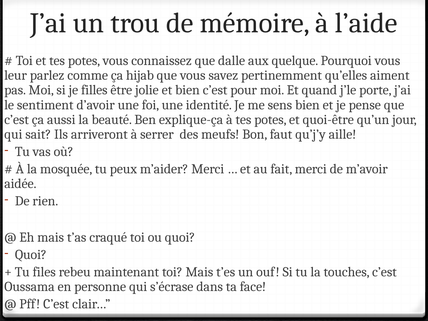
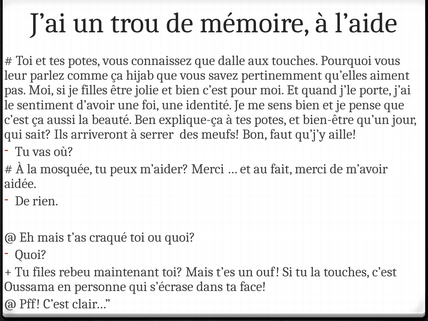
aux quelque: quelque -> touches (295, 61)
quoi-être: quoi-être -> bien-être (328, 120)
